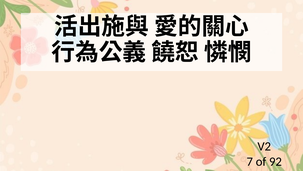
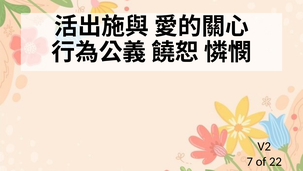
92: 92 -> 22 (275, 161)
